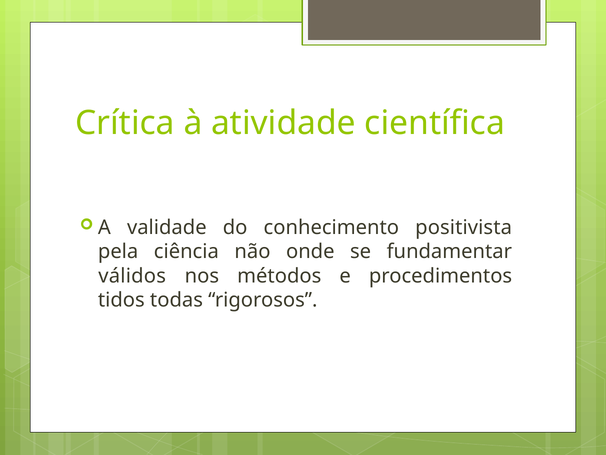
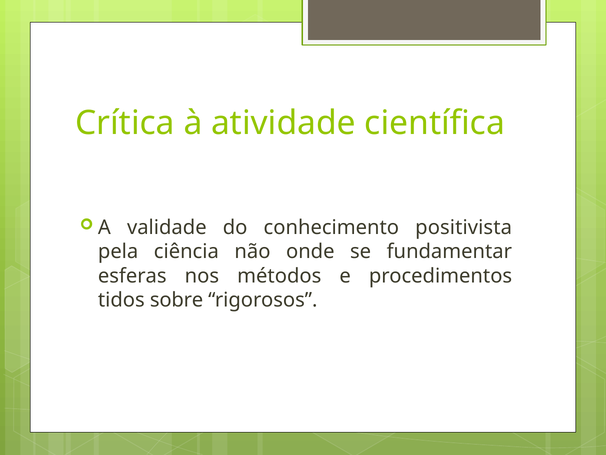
válidos: válidos -> esferas (132, 276)
todas: todas -> sobre (177, 300)
